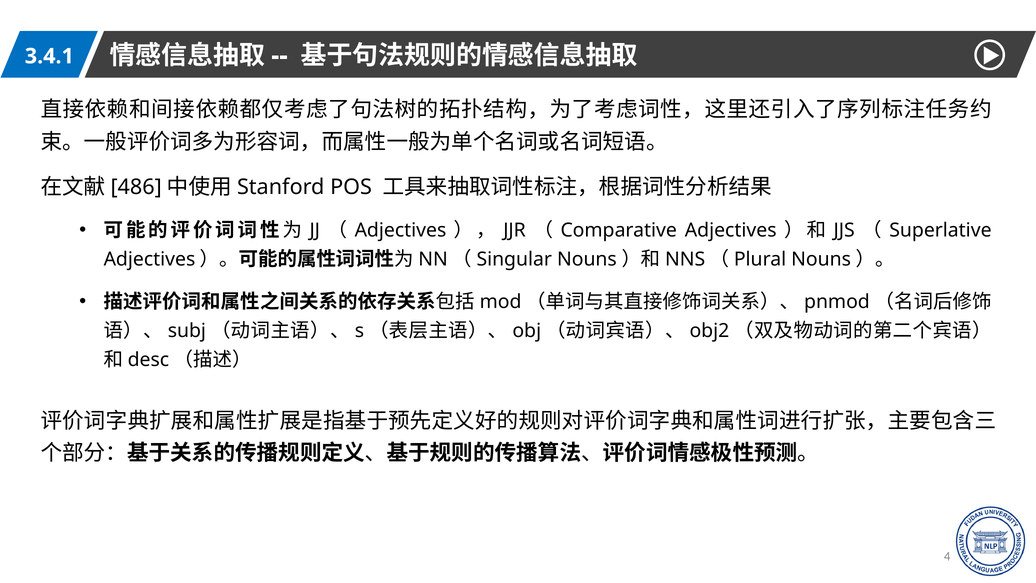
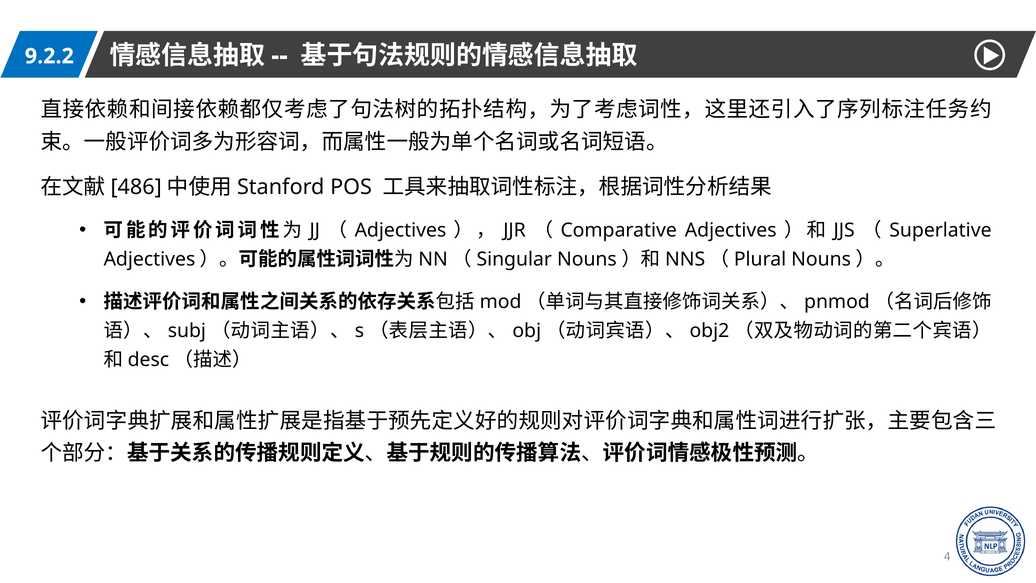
3.4.1: 3.4.1 -> 9.2.2 (49, 56)
